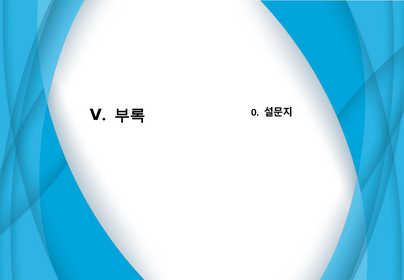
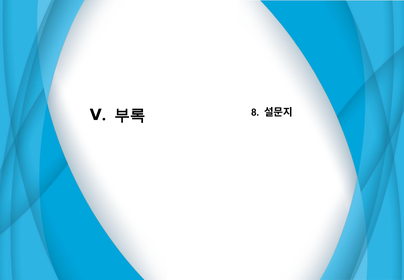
0: 0 -> 8 (255, 112)
